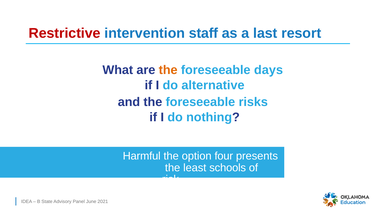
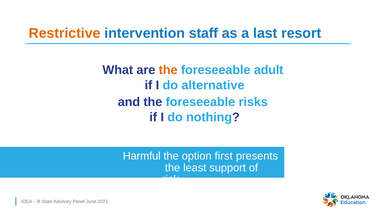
Restrictive colour: red -> orange (65, 33)
days: days -> adult (269, 70)
four: four -> first (224, 156)
schools: schools -> support (228, 168)
